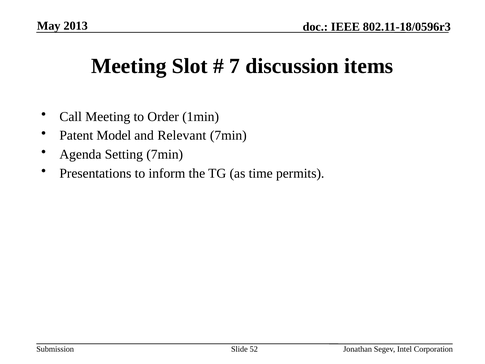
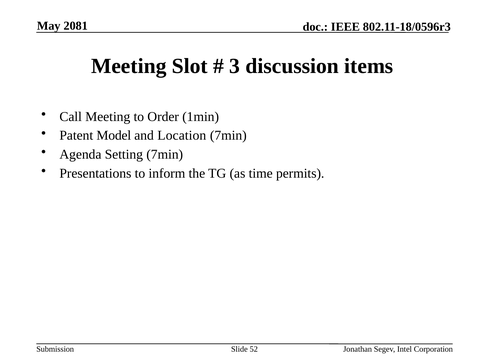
2013: 2013 -> 2081 (76, 26)
7: 7 -> 3 (235, 66)
Relevant: Relevant -> Location (182, 135)
